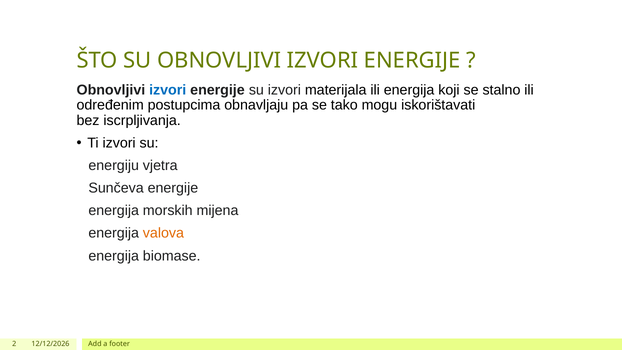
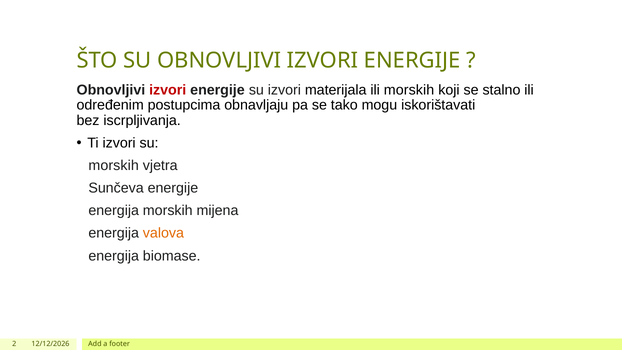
izvori colour: blue -> red (168, 90)
ili energija: energija -> morskih (409, 90)
energiju: energiju -> morskih (114, 166)
